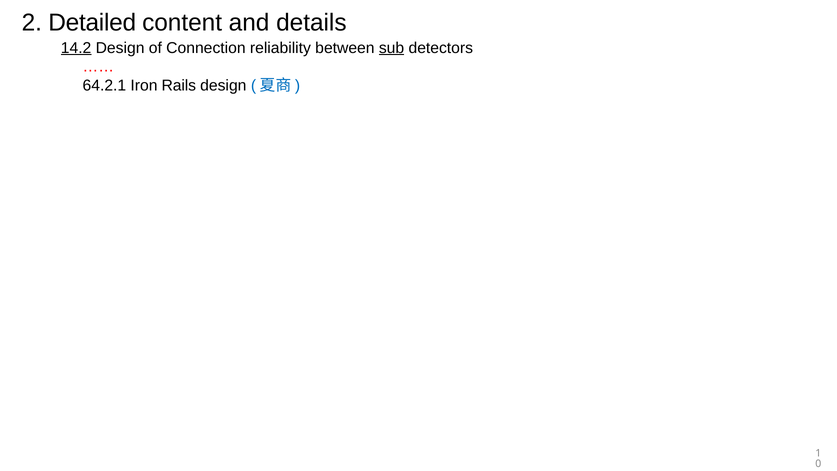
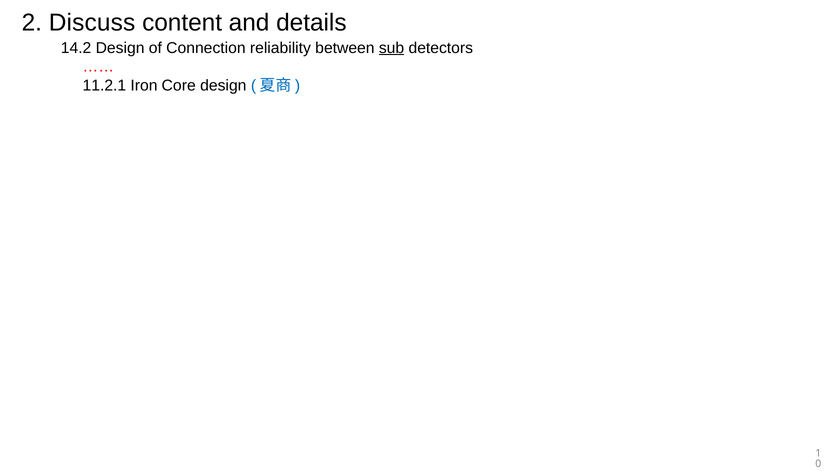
Detailed: Detailed -> Discuss (92, 22)
14.2 underline: present -> none (76, 48)
64.2.1: 64.2.1 -> 11.2.1 (104, 86)
Rails: Rails -> Core (179, 86)
